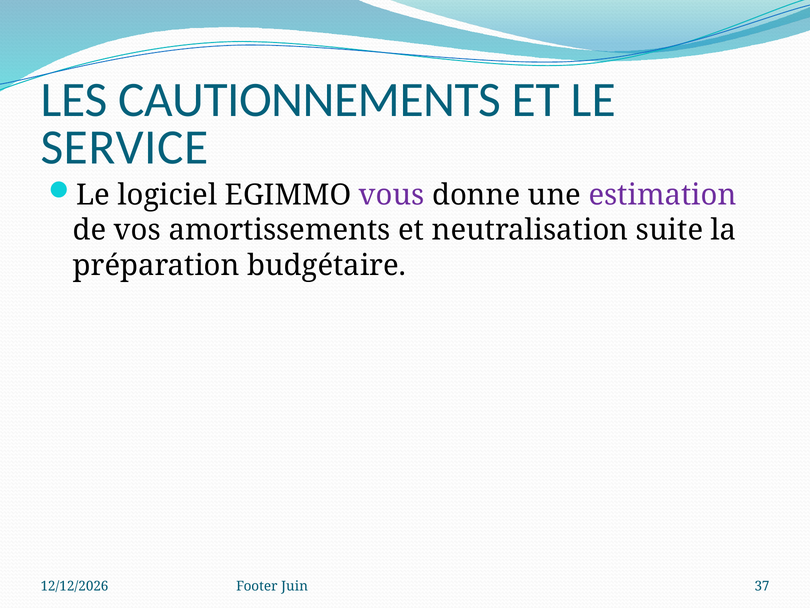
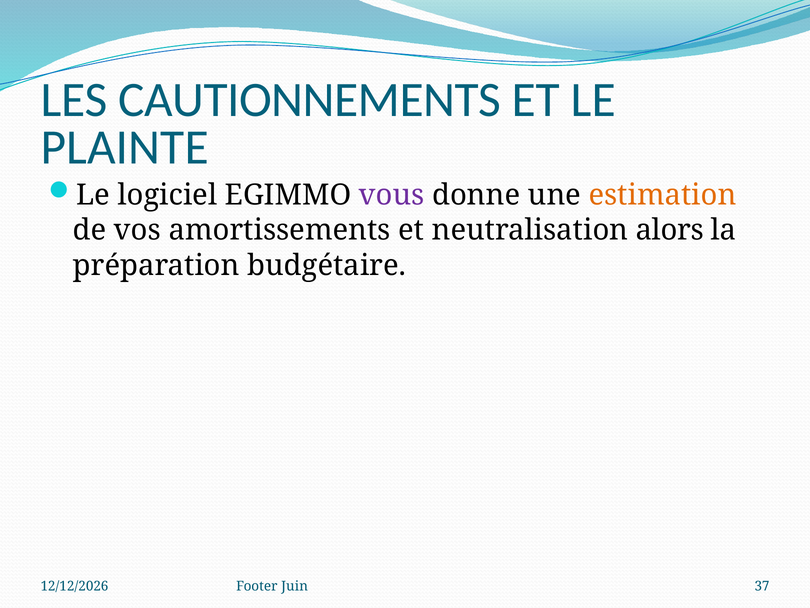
SERVICE: SERVICE -> PLAINTE (125, 147)
estimation colour: purple -> orange (663, 195)
suite: suite -> alors (670, 230)
